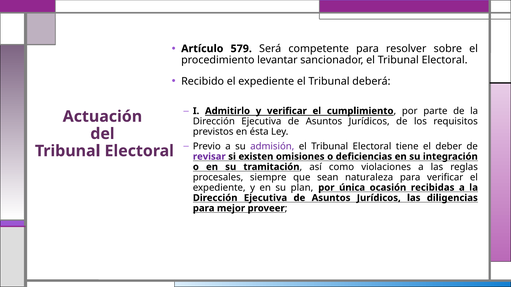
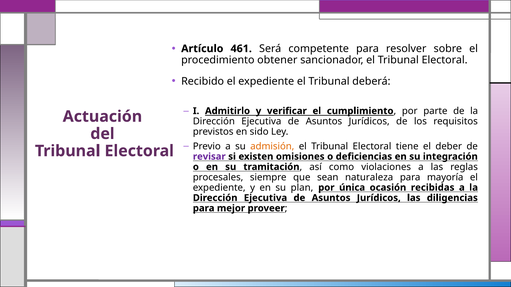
579: 579 -> 461 (241, 49)
levantar: levantar -> obtener (277, 60)
ésta: ésta -> sido (259, 132)
admisión colour: purple -> orange (272, 146)
para verificar: verificar -> mayoría (445, 178)
